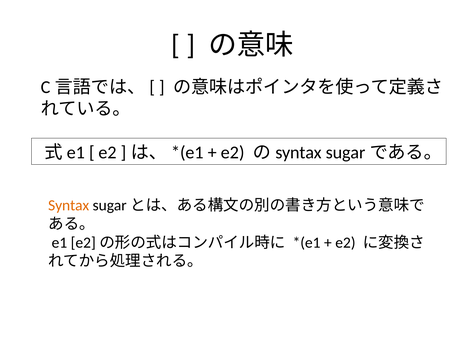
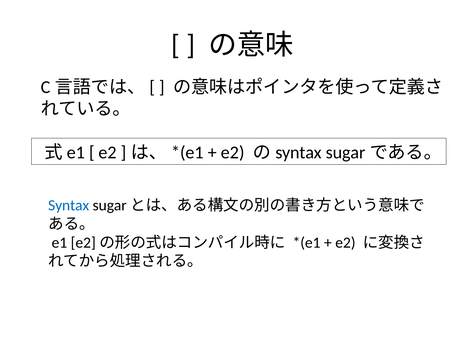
Syntax colour: orange -> blue (69, 205)
